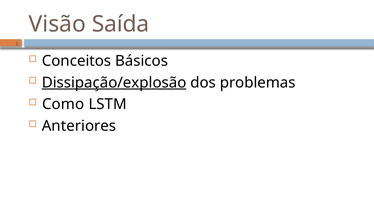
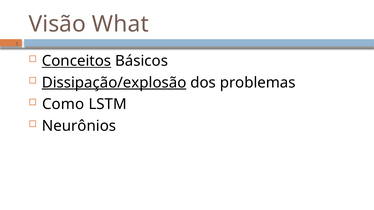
Saída: Saída -> What (120, 24)
Conceitos underline: none -> present (76, 61)
Anteriores: Anteriores -> Neurônios (79, 126)
